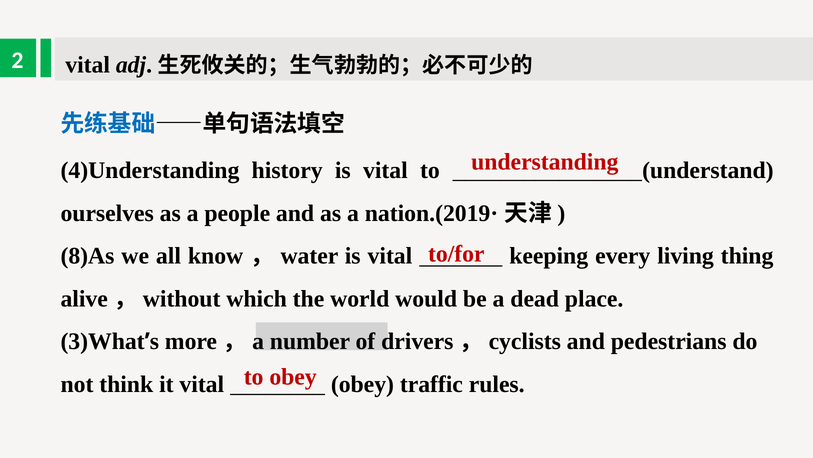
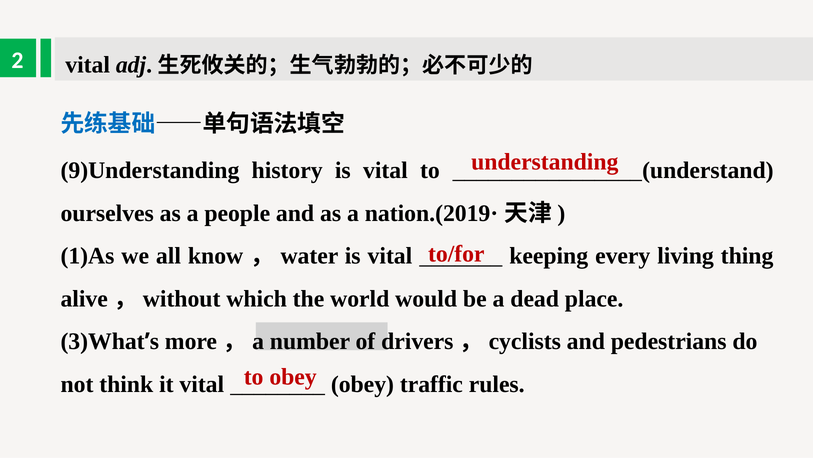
4)Understanding: 4)Understanding -> 9)Understanding (150, 170)
8)As: 8)As -> 1)As (87, 256)
